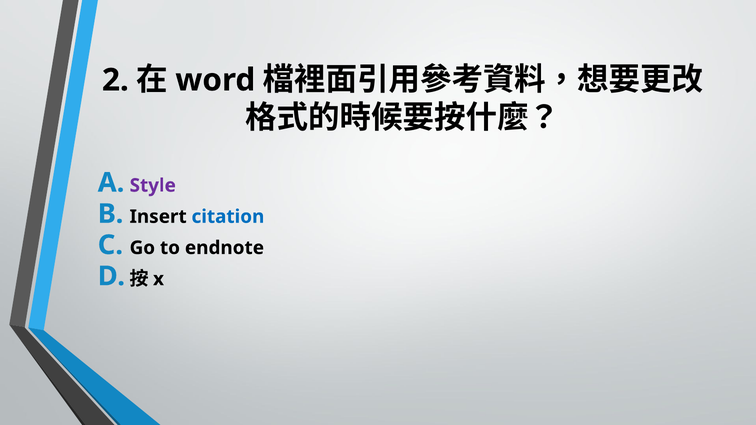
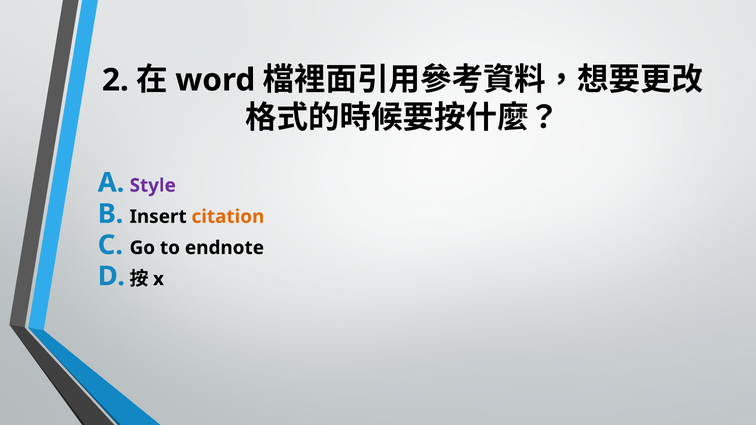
citation colour: blue -> orange (228, 217)
